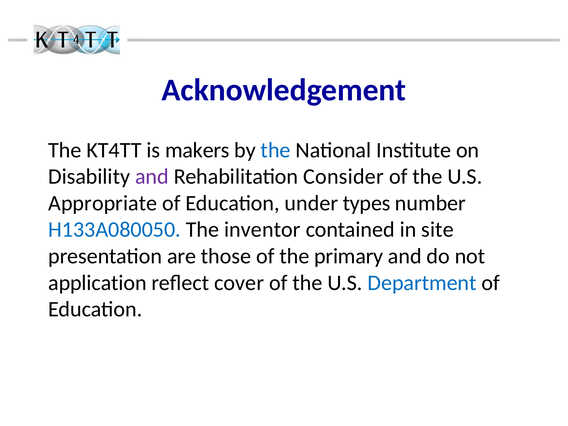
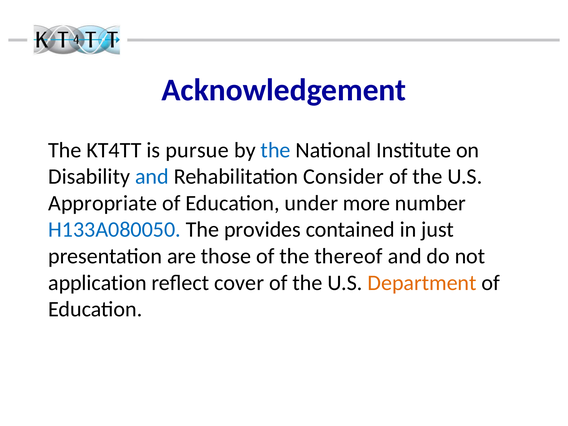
makers: makers -> pursue (197, 150)
and colour: purple -> blue (152, 177)
types: types -> more (367, 203)
inventor: inventor -> provides (262, 230)
site: site -> just (438, 230)
primary: primary -> thereof (349, 256)
Department colour: blue -> orange (422, 283)
